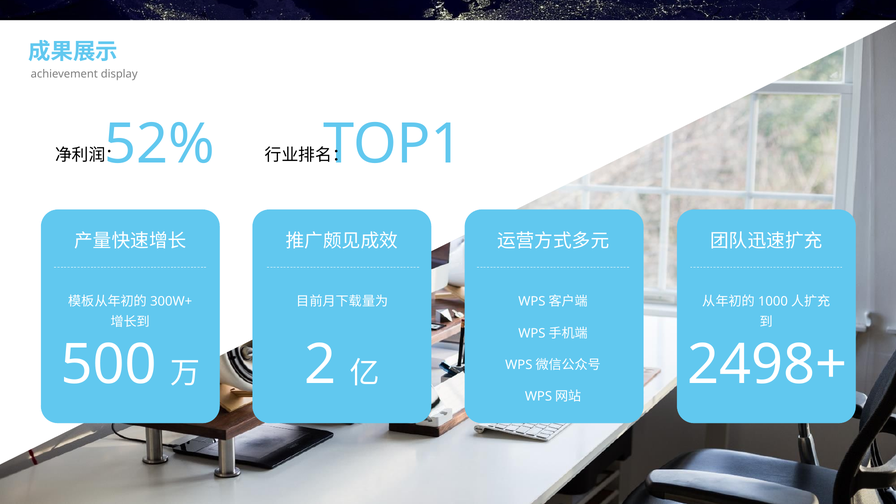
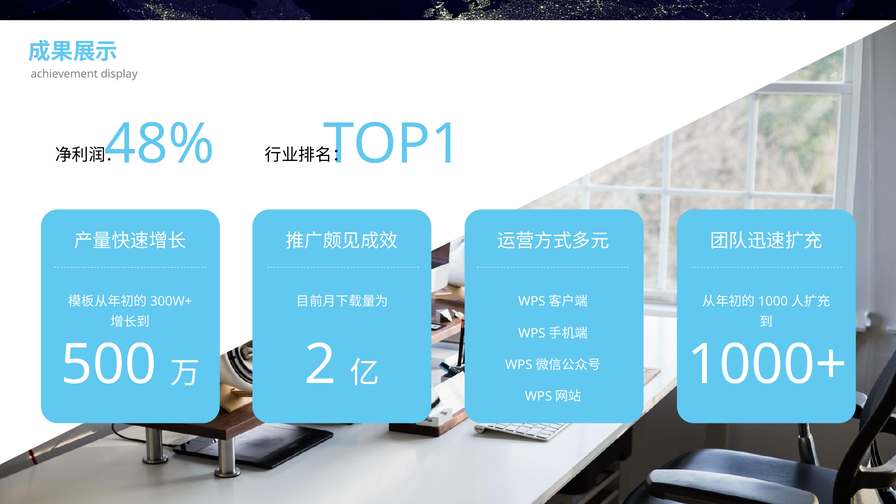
52%: 52% -> 48% (160, 144)
2498+: 2498+ -> 1000+ (767, 365)
